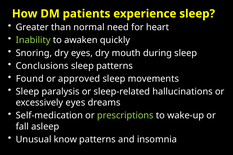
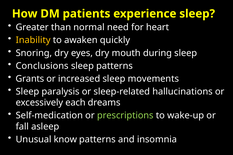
Inability colour: light green -> yellow (33, 40)
Found: Found -> Grants (30, 79)
approved: approved -> increased (79, 79)
excessively eyes: eyes -> each (76, 103)
